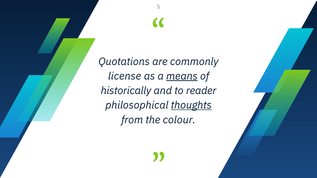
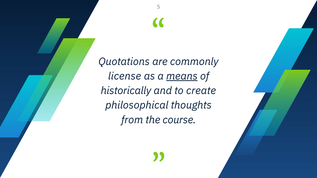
reader: reader -> create (201, 91)
thoughts underline: present -> none (191, 105)
colour: colour -> course (179, 120)
